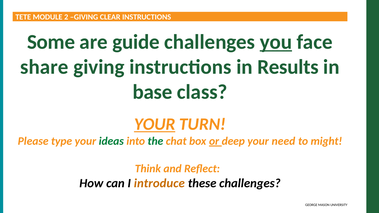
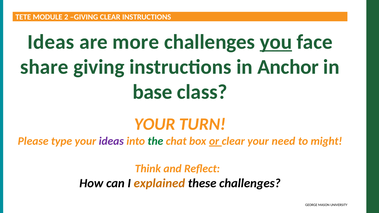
Some: Some -> Ideas (51, 42)
guide: guide -> more (136, 42)
Results: Results -> Anchor (288, 67)
YOUR underline: present -> none (155, 124)
ideas colour: green -> purple (111, 141)
or deep: deep -> clear (233, 141)
introduce: introduce -> explained (159, 183)
